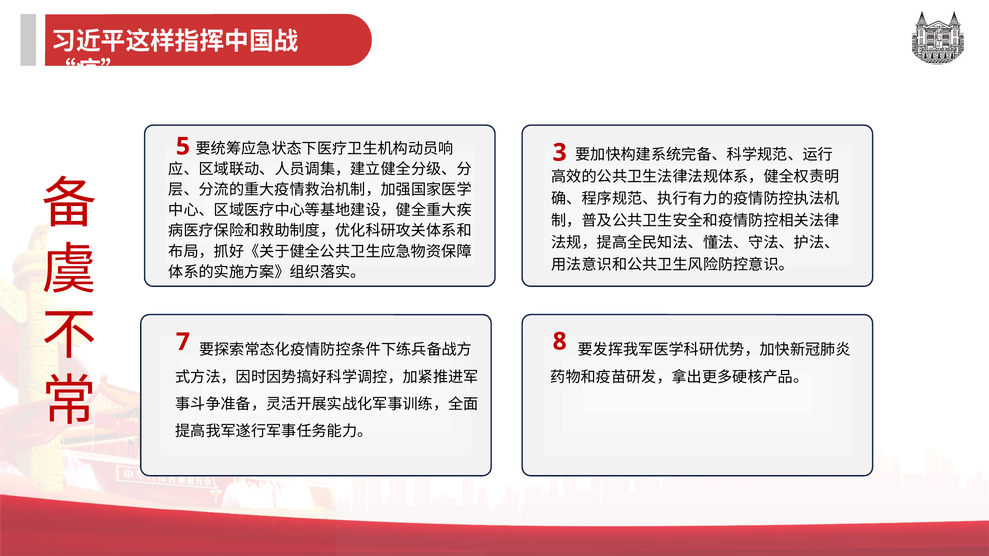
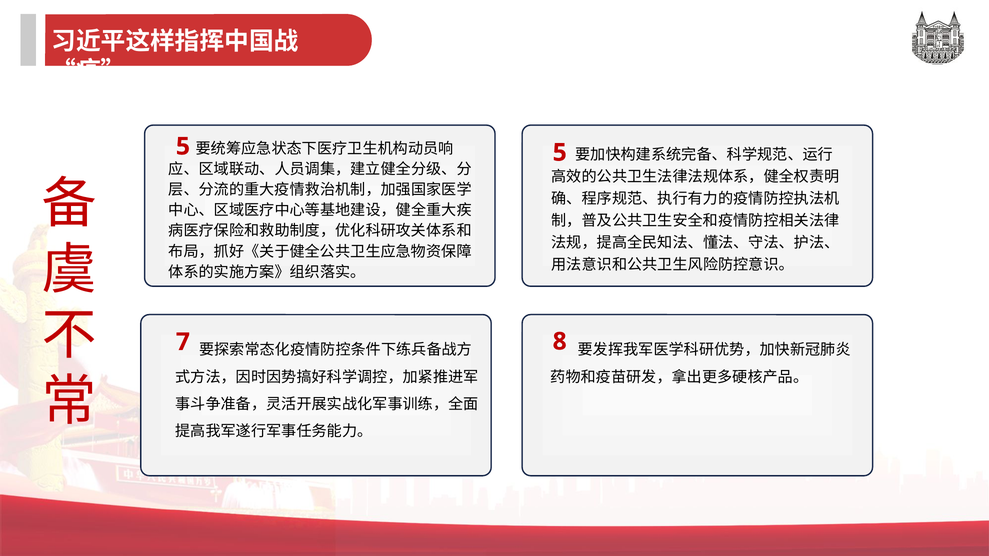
5 3: 3 -> 5 (560, 153)
